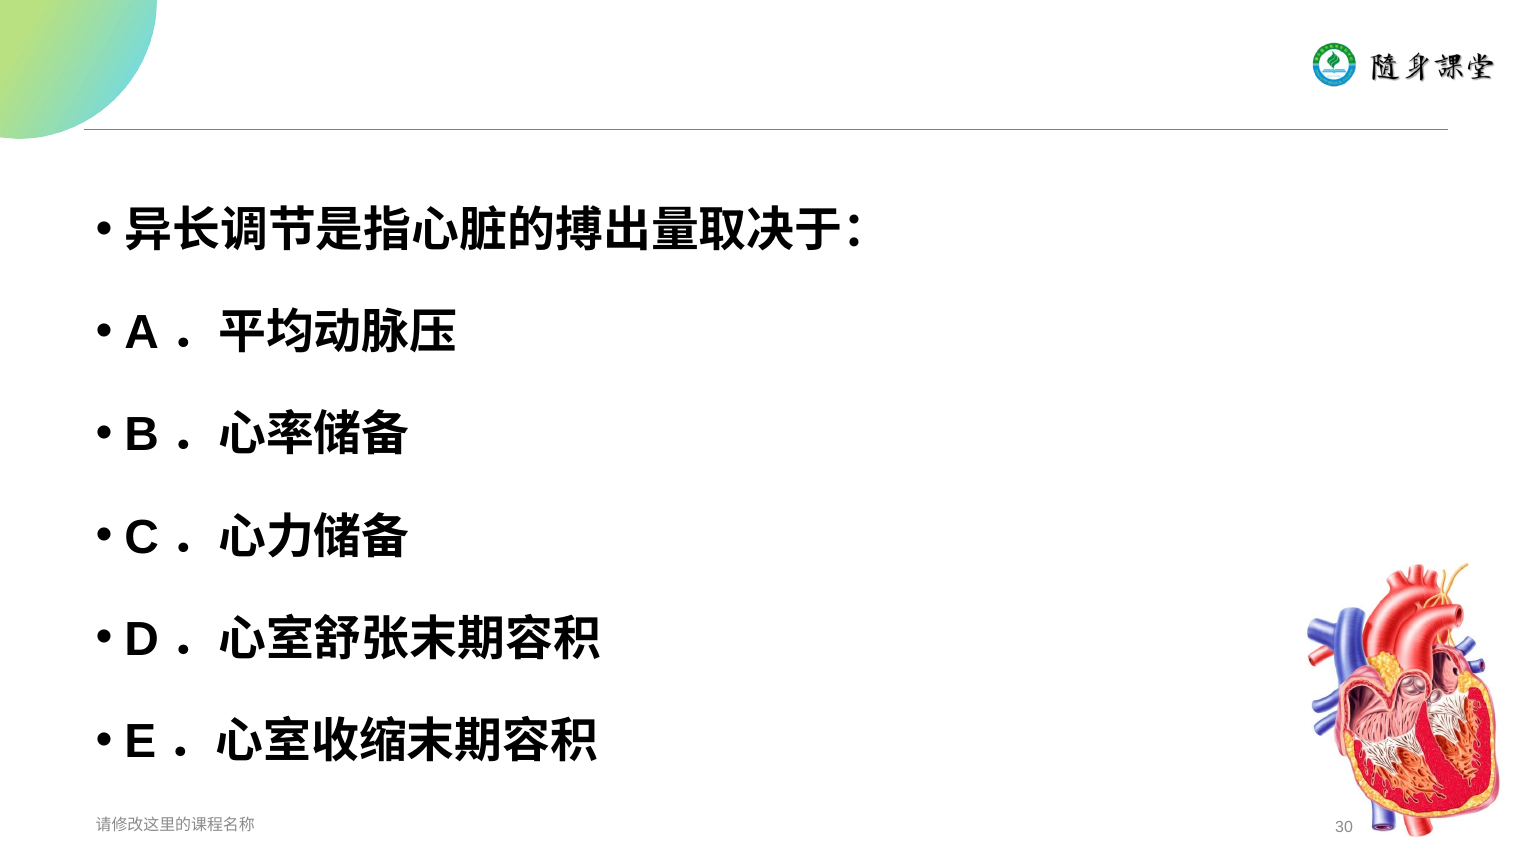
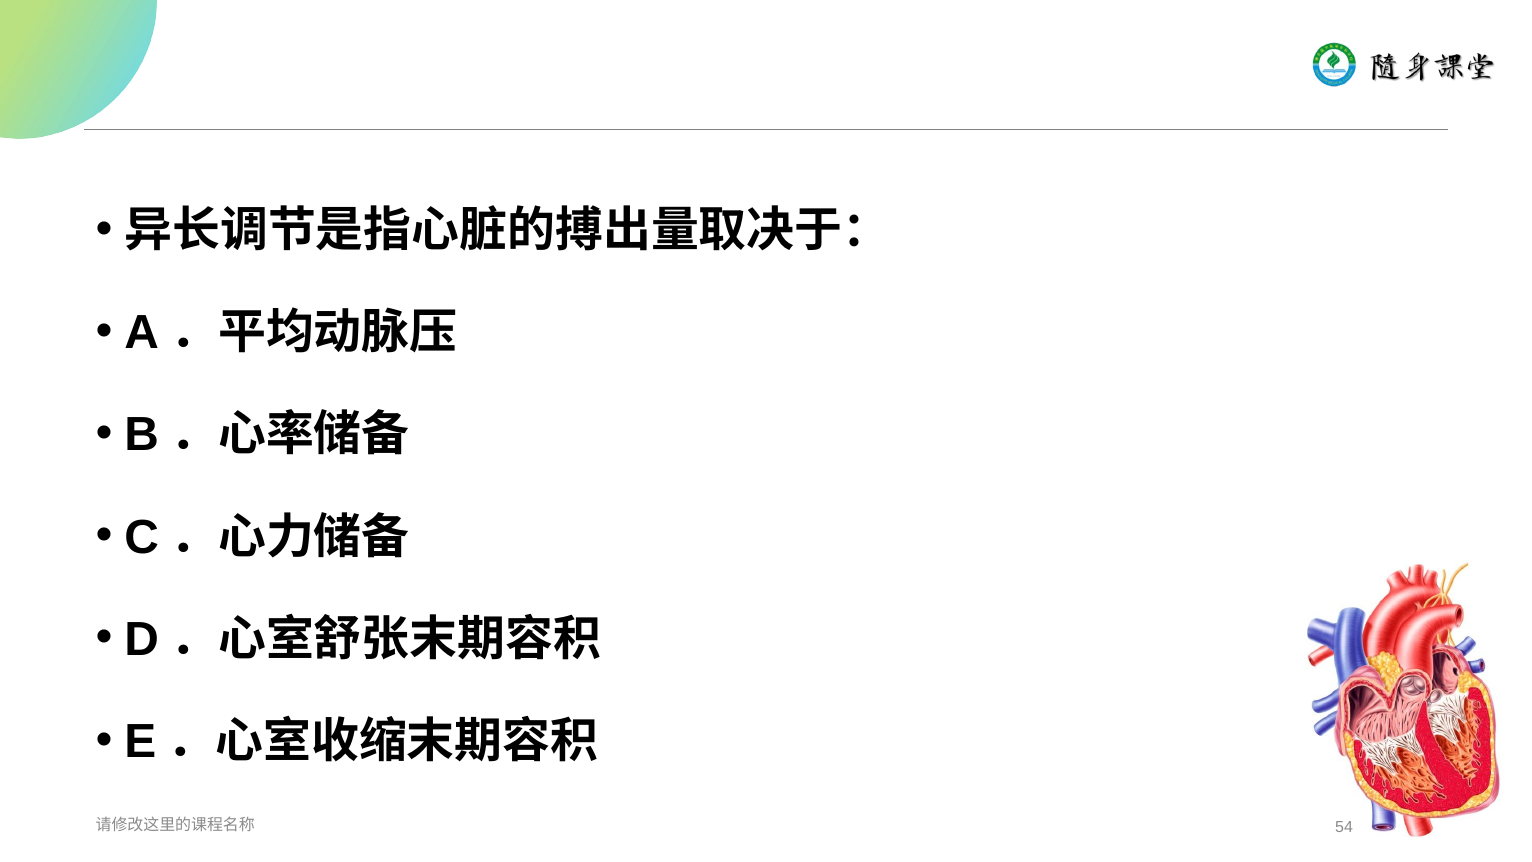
30: 30 -> 54 (1344, 827)
